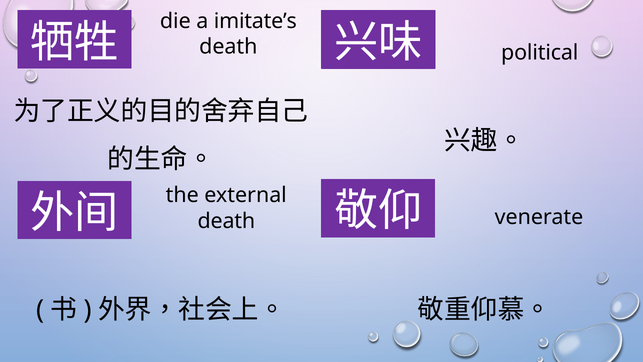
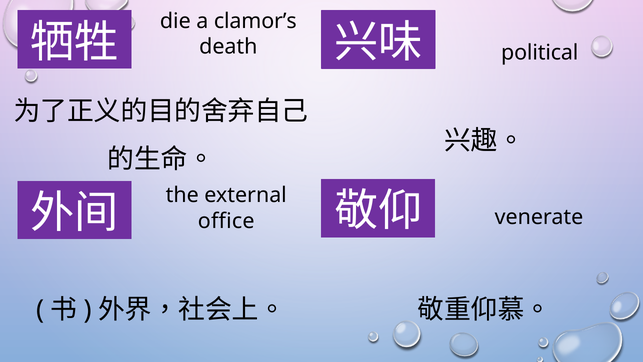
imitate’s: imitate’s -> clamor’s (255, 21)
death: death -> office (226, 221)
